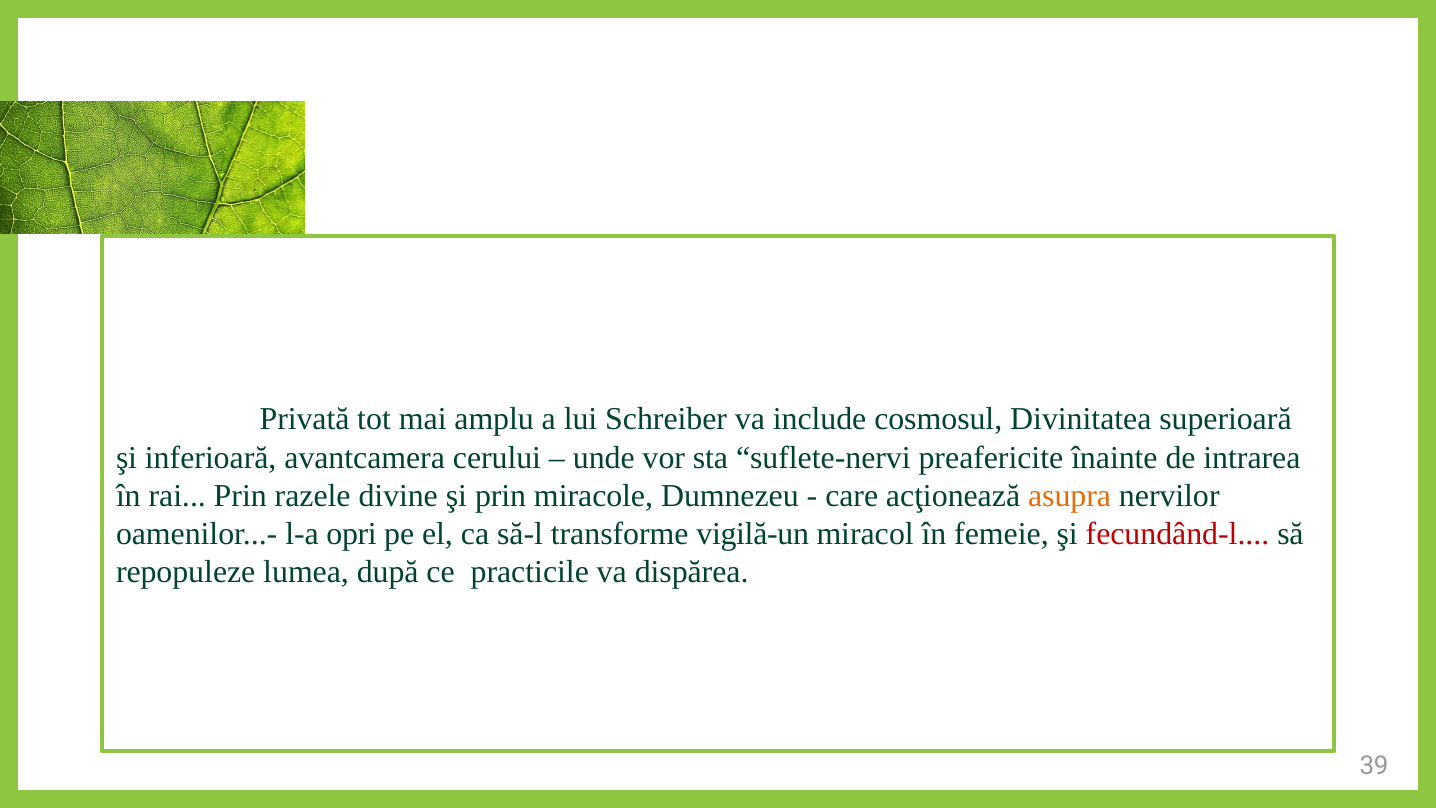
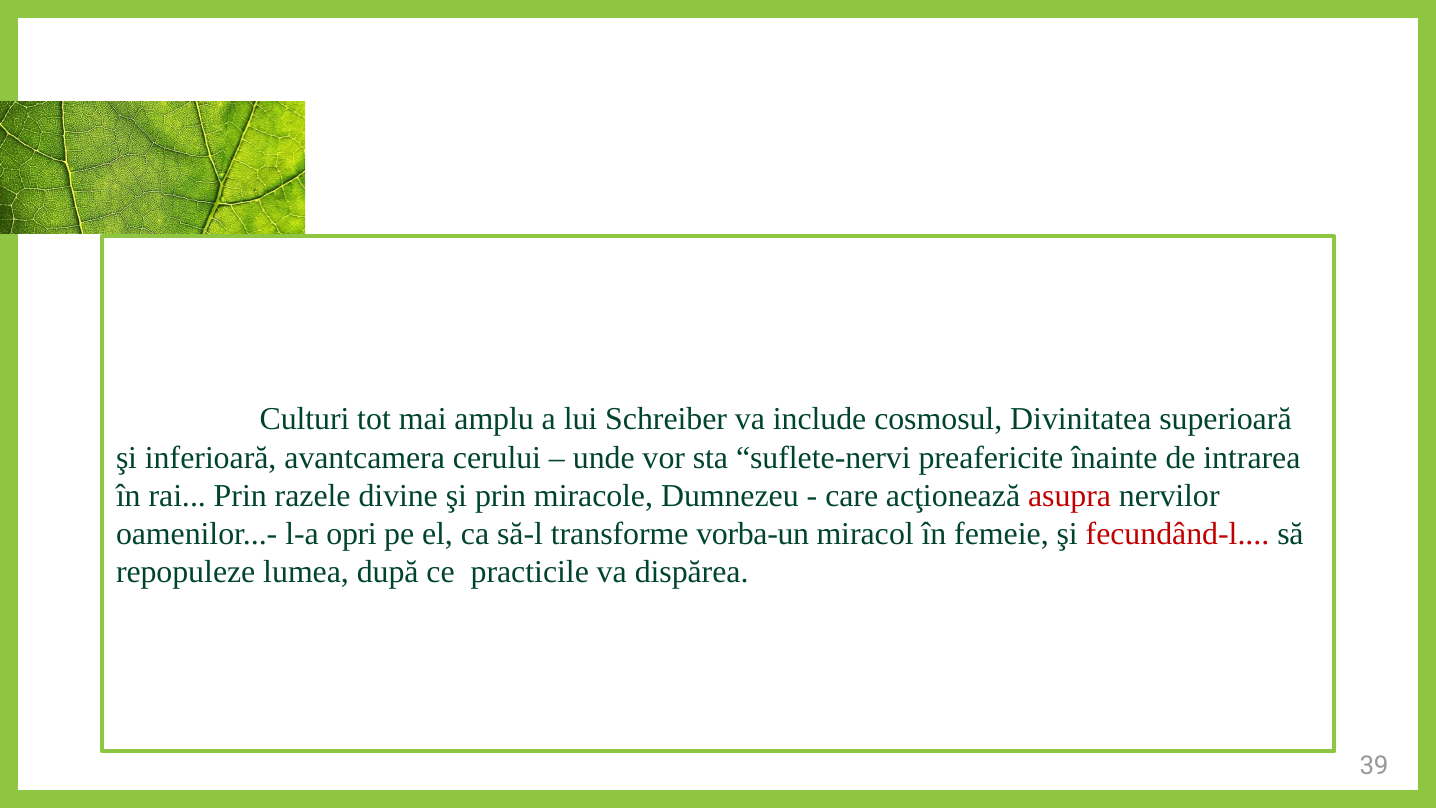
Privată: Privată -> Culturi (305, 419)
asupra colour: orange -> red (1070, 496)
vigilă-un: vigilă-un -> vorba-un (753, 534)
